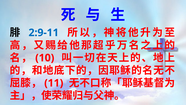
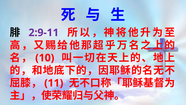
2:9-11 colour: blue -> purple (44, 33)
